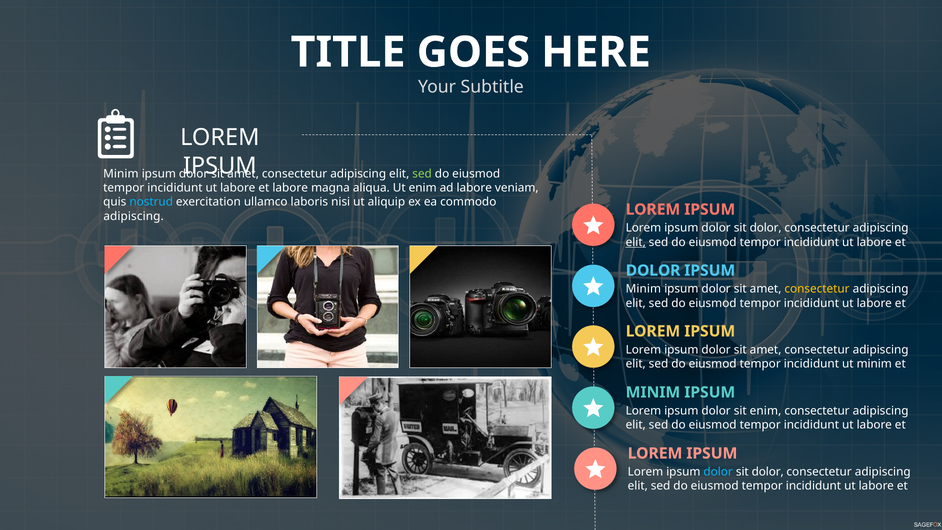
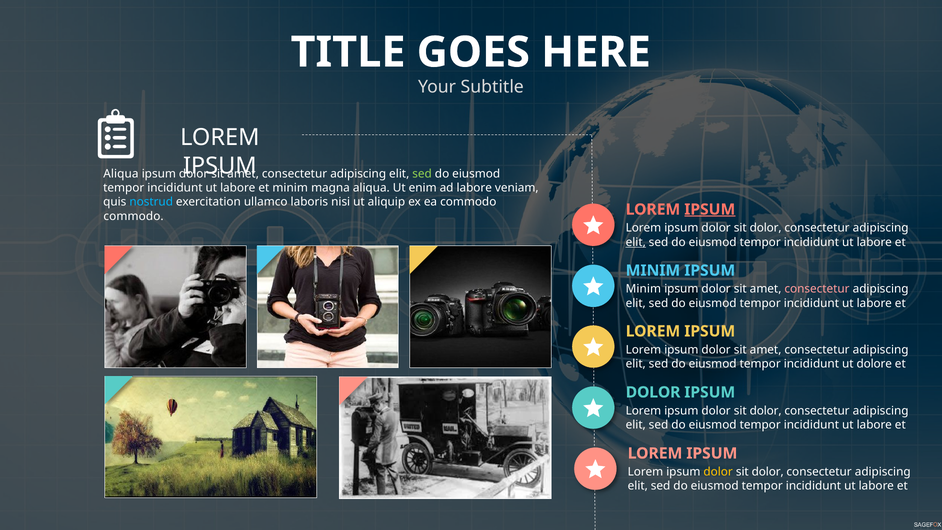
Minim: Minim -> Aliqua (121, 174)
labore: labore -> minim (290, 188)
IPSUM underline: none -> present (710, 209)
adipiscing: adipiscing -> commodo (134, 216)
DOLOR: DOLOR -> MINIM (653, 270)
consectetur colour: yellow -> pink (817, 289)
ut minim: minim -> dolore (874, 364)
MINIM: MINIM -> DOLOR (653, 392)
enim: enim -> dolor (766, 411)
dolor colour: light blue -> yellow (718, 472)
